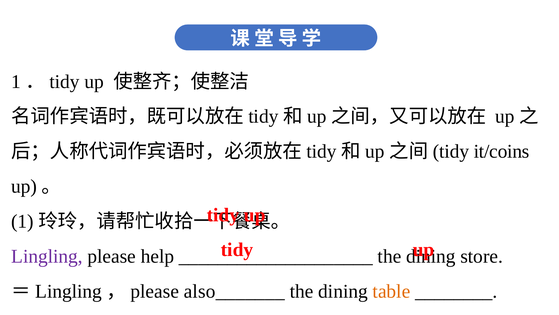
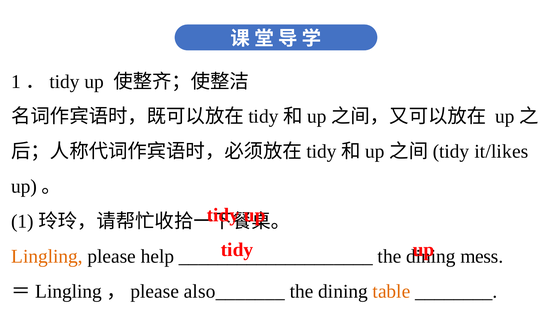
it/coins: it/coins -> it/likes (501, 151)
Lingling colour: purple -> orange (47, 256)
store: store -> mess (482, 256)
